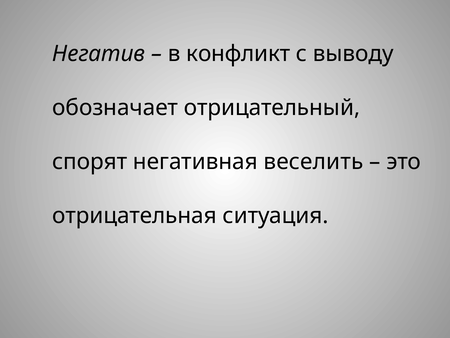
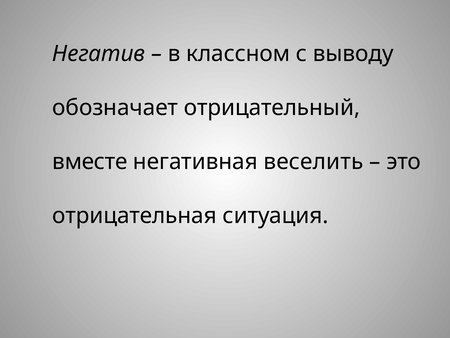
конфликт: конфликт -> классном (238, 54)
спорят: спорят -> вместе (90, 162)
